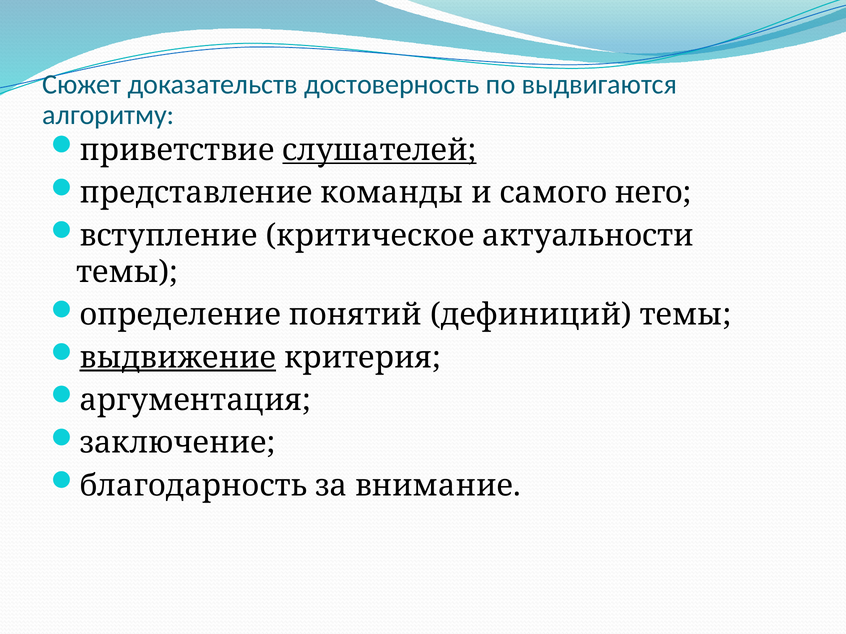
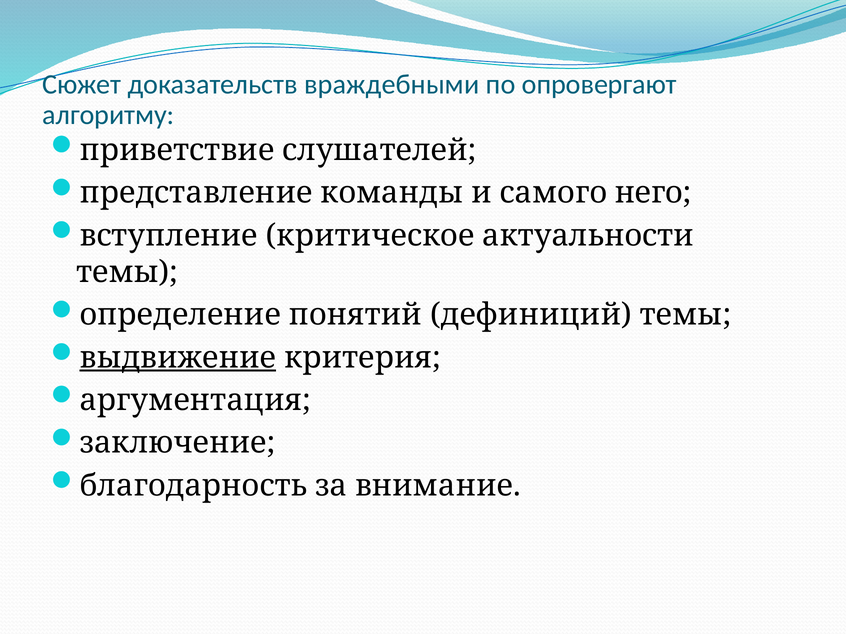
достоверность: достоверность -> враждебными (392, 84)
выдвигаются: выдвигаются -> опровергают (599, 84)
слушателей underline: present -> none (379, 150)
